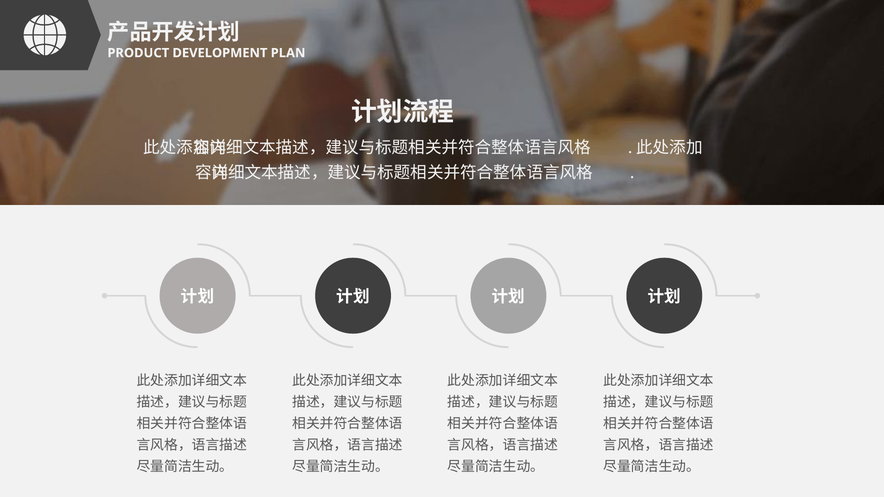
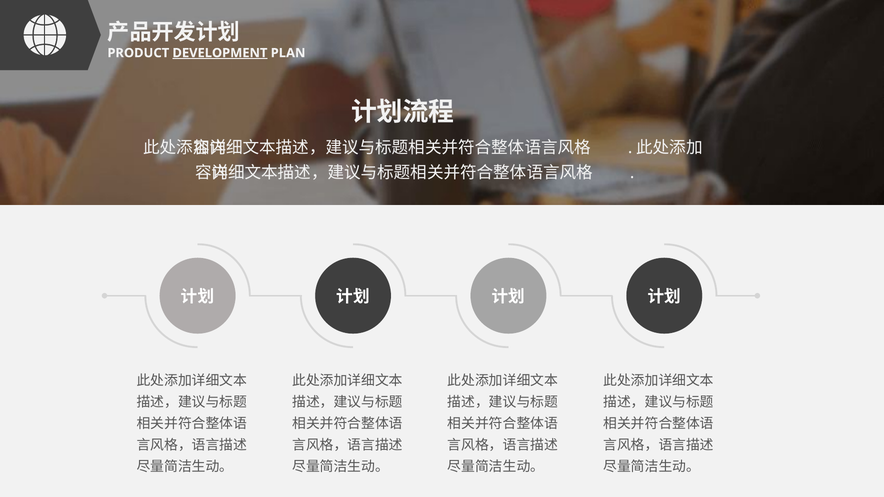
DEVELOPMENT underline: none -> present (220, 53)
